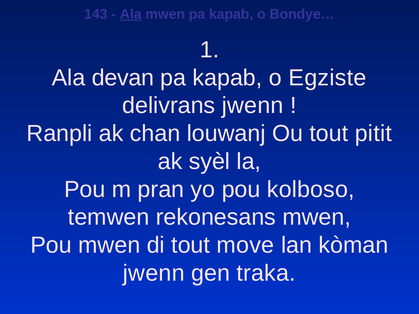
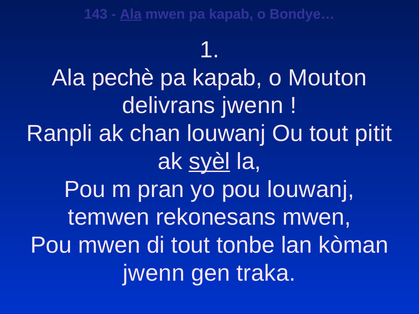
devan: devan -> pechè (123, 78)
Egziste: Egziste -> Mouton (327, 78)
syèl underline: none -> present (209, 162)
pou kolboso: kolboso -> louwanj (311, 190)
move: move -> tonbe (246, 245)
